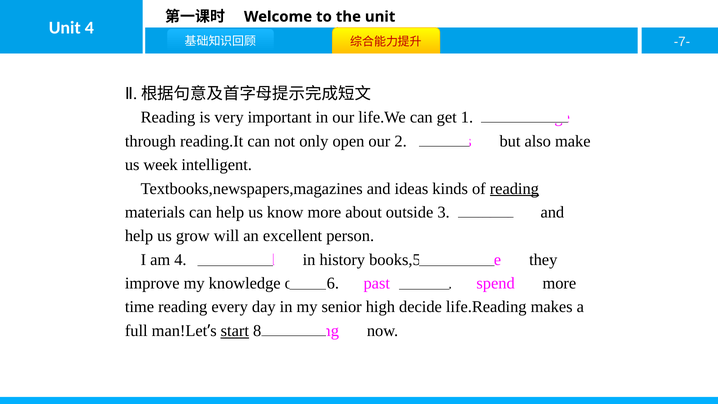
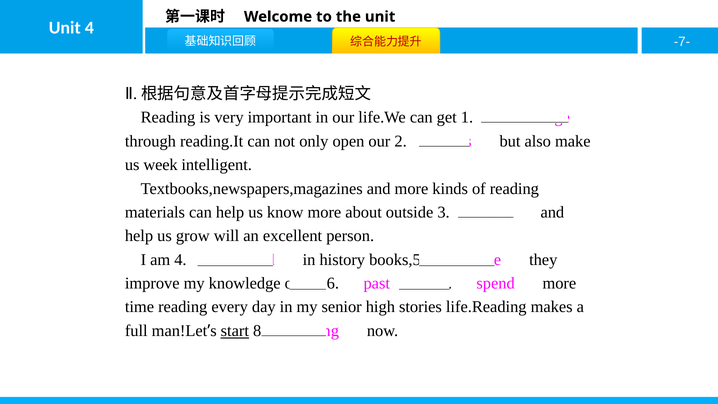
and ideas: ideas -> more (411, 189)
reading underline: present -> none (514, 189)
decide: decide -> stories (420, 307)
